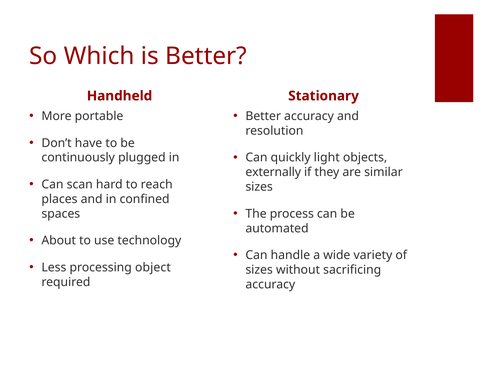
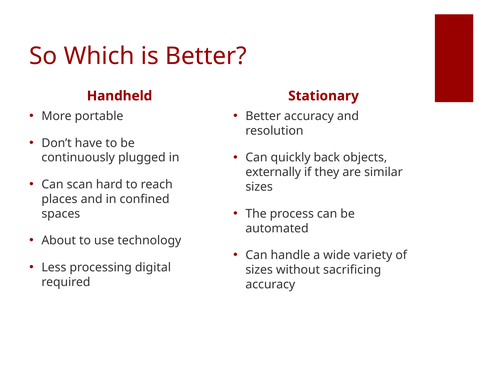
light: light -> back (327, 158)
object: object -> digital (153, 267)
